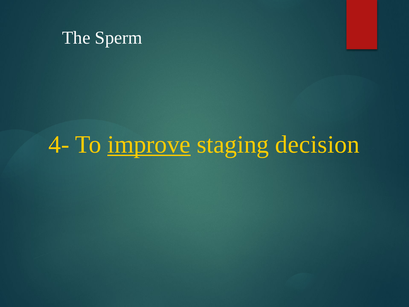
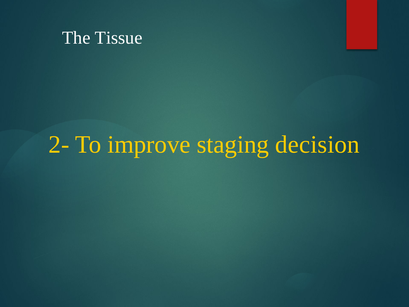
Sperm: Sperm -> Tissue (119, 38)
4-: 4- -> 2- (59, 144)
improve underline: present -> none (149, 144)
